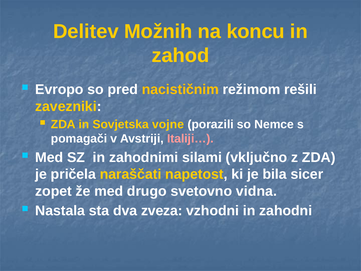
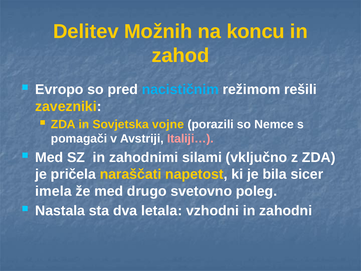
nacističnim colour: yellow -> light blue (180, 89)
zopet: zopet -> imela (53, 191)
vidna: vidna -> poleg (257, 191)
zveza: zveza -> letala (162, 211)
